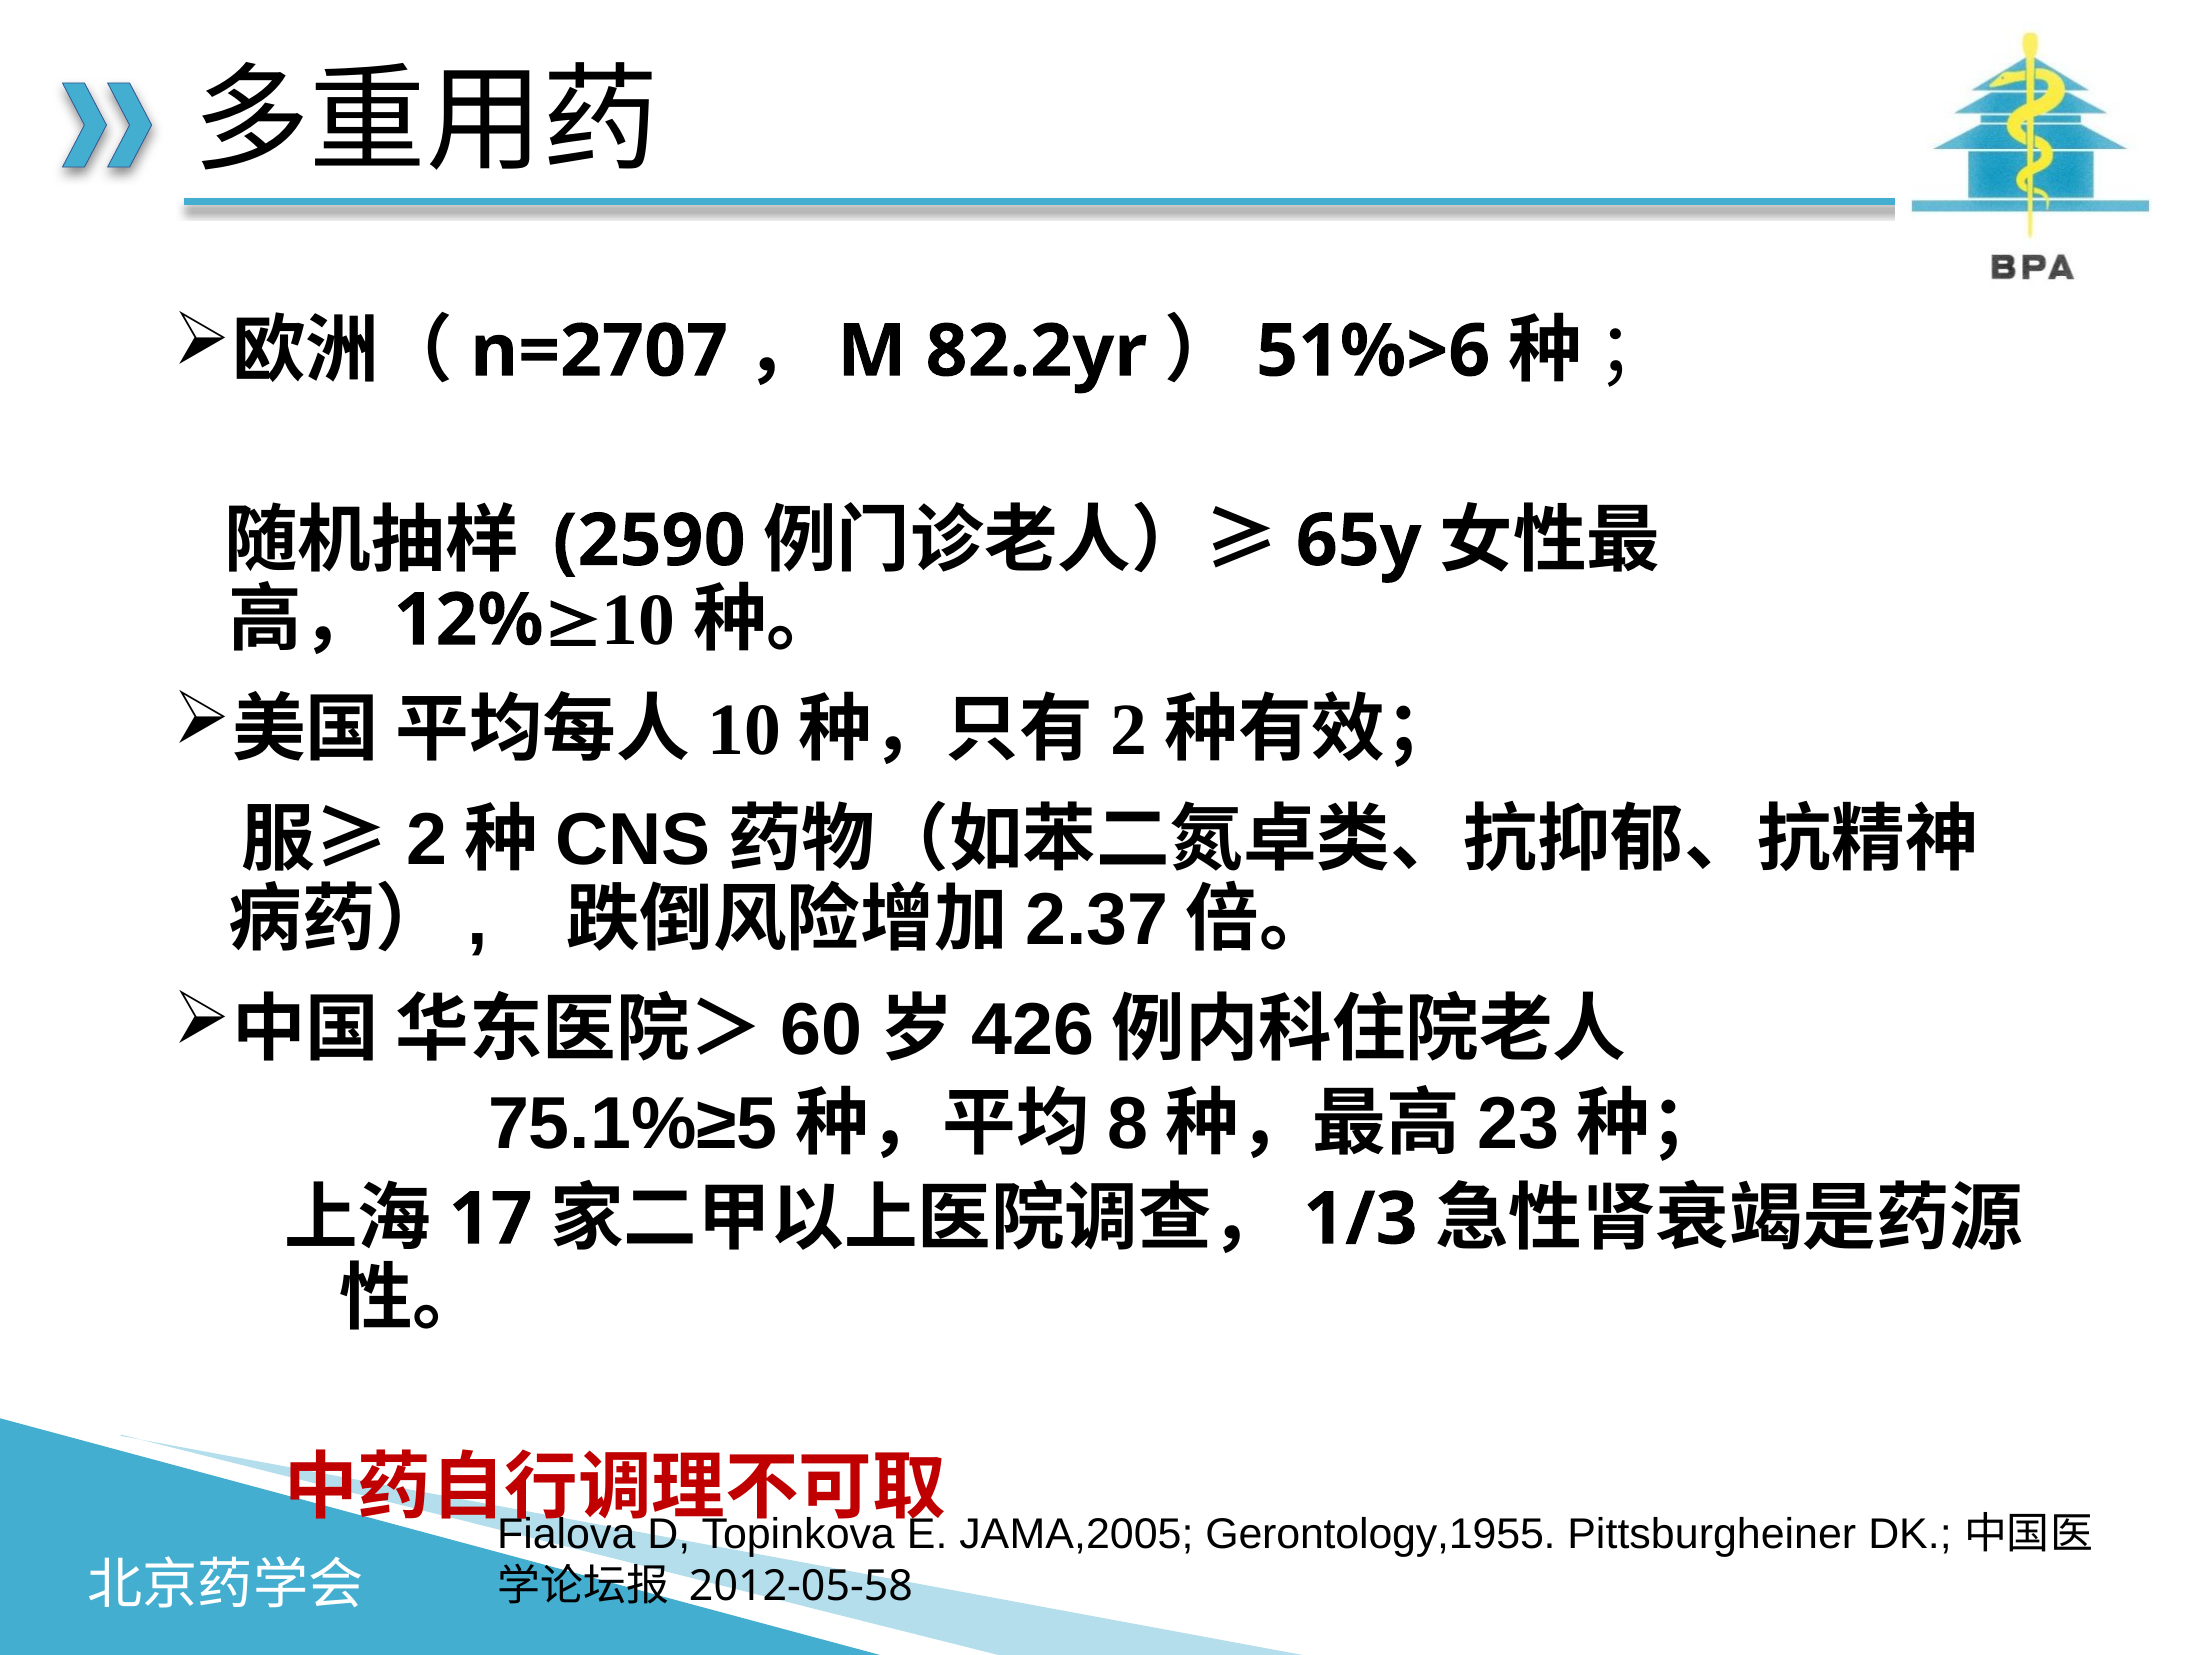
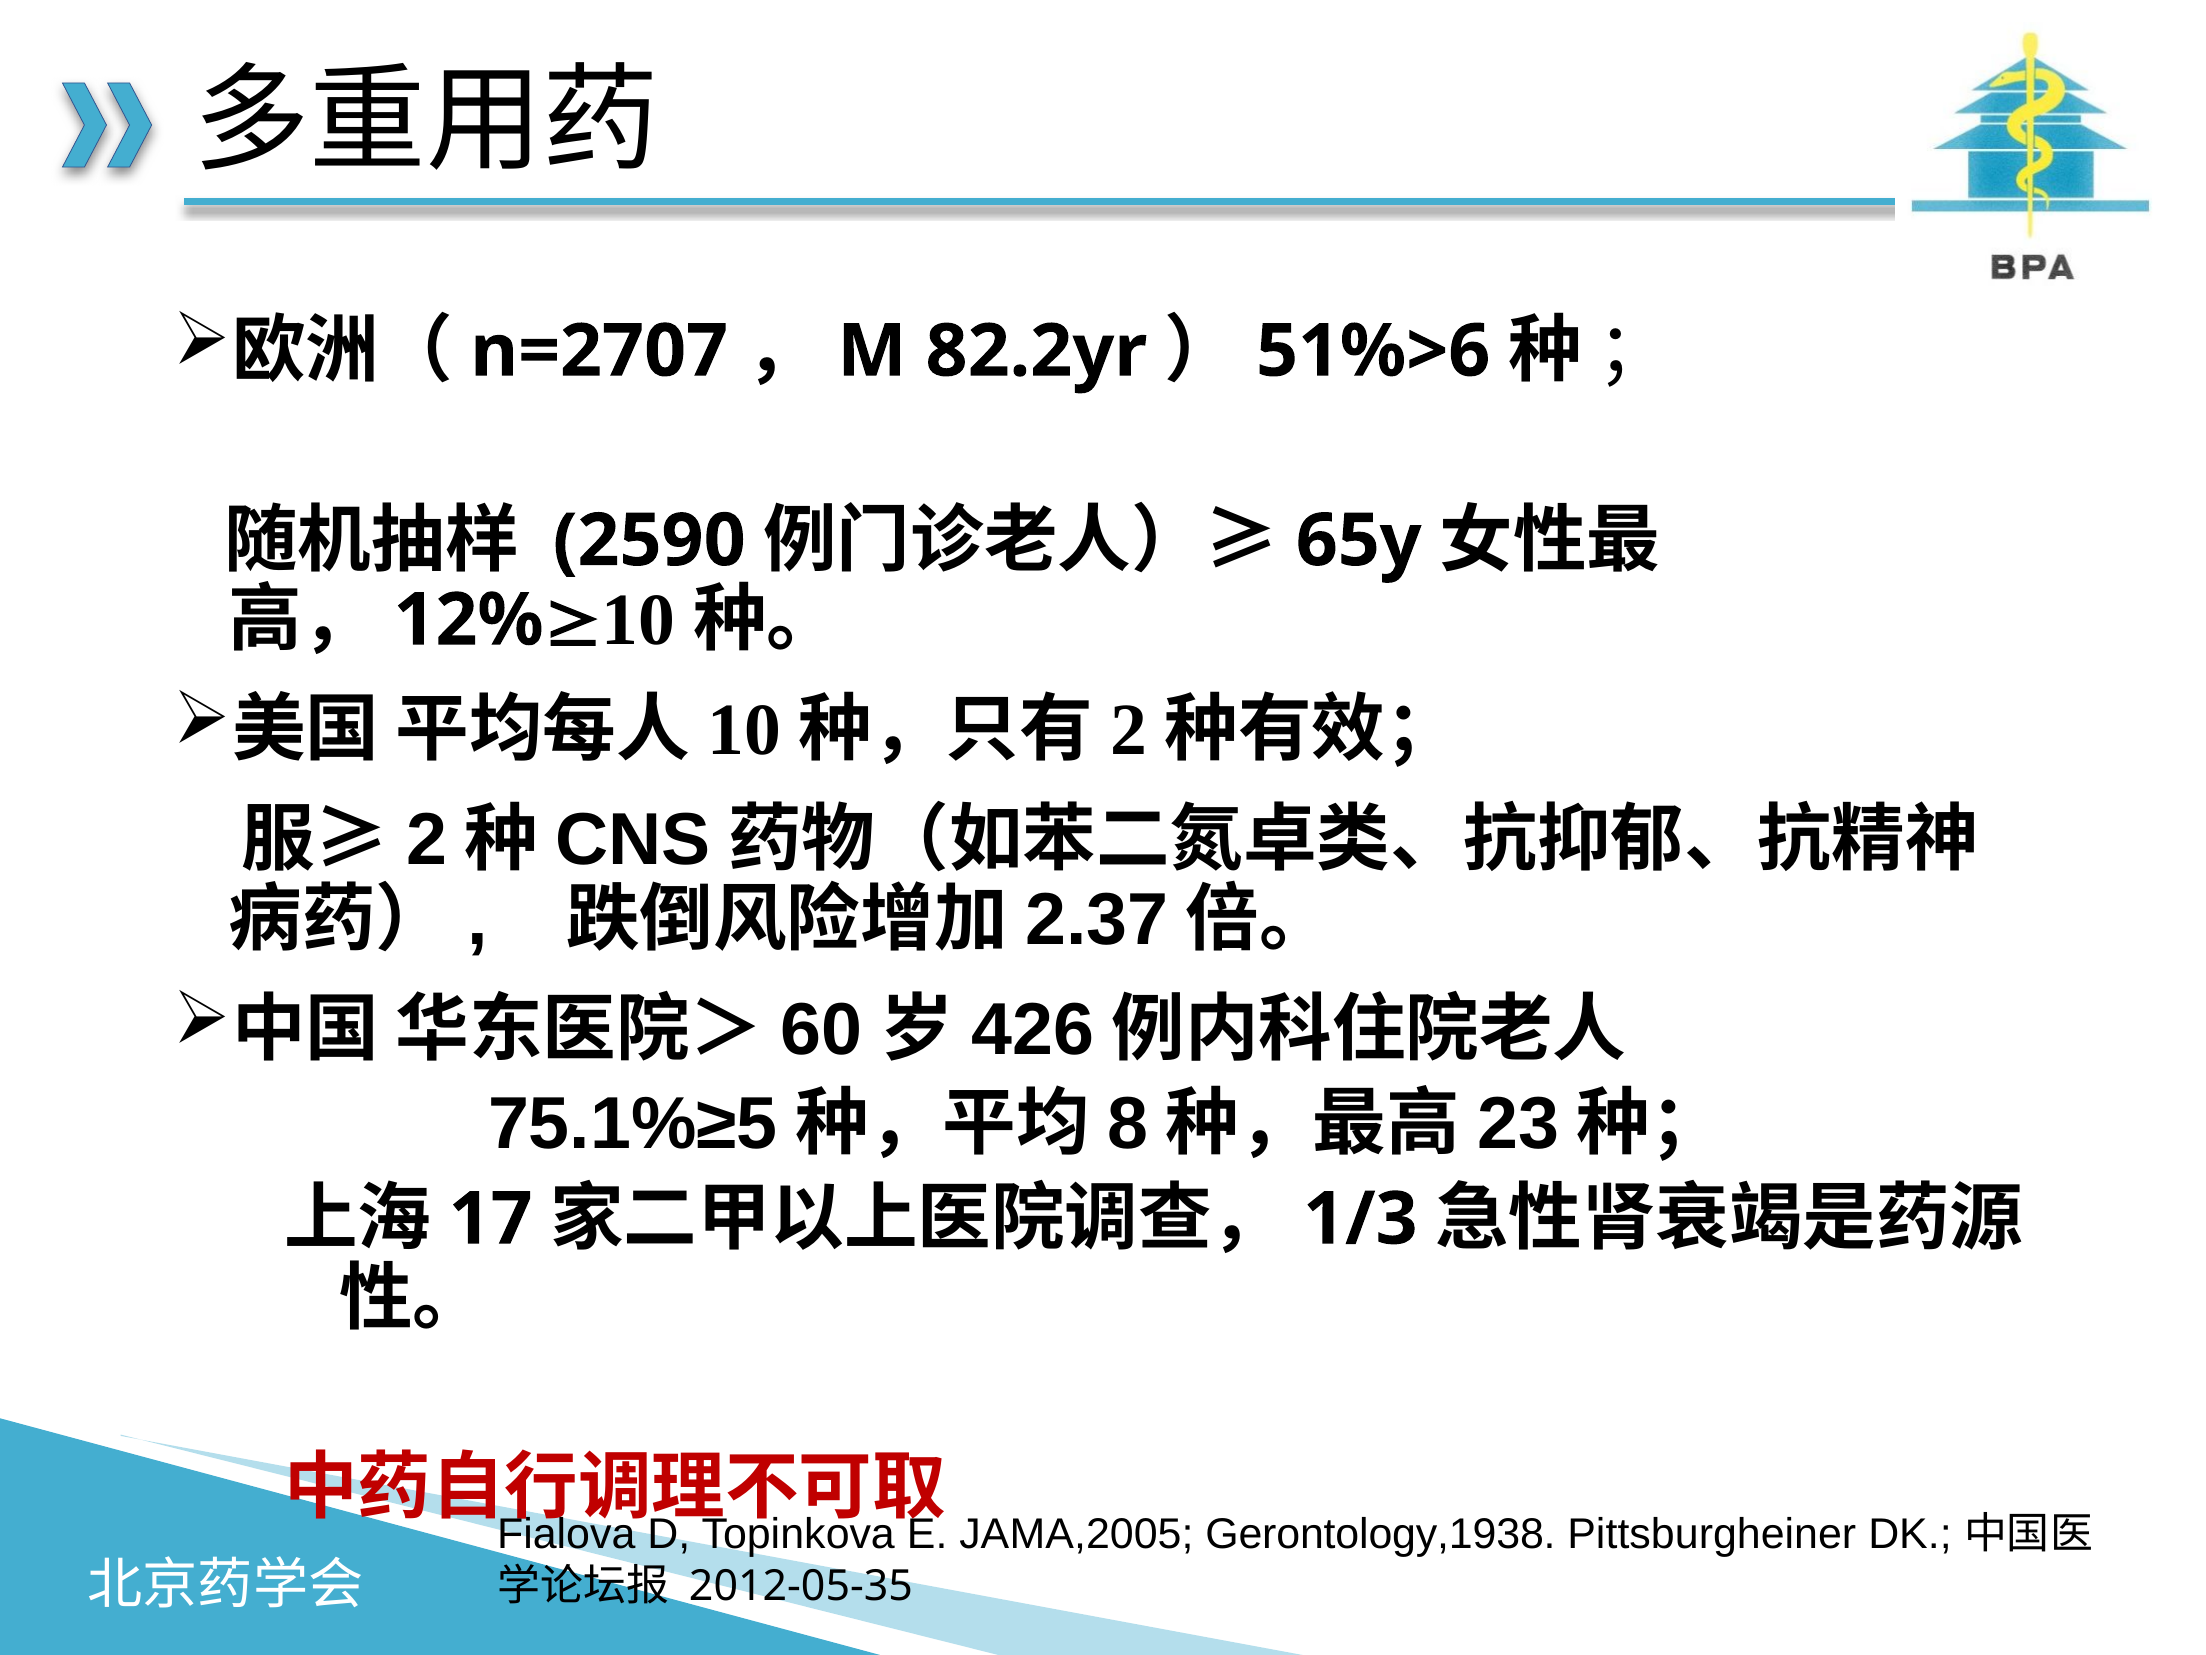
Gerontology,1955: Gerontology,1955 -> Gerontology,1938 (1380, 1534)
2012-05-58: 2012-05-58 -> 2012-05-35 (801, 1586)
